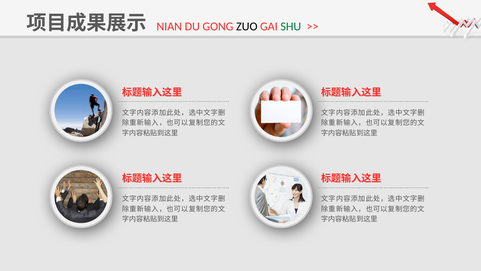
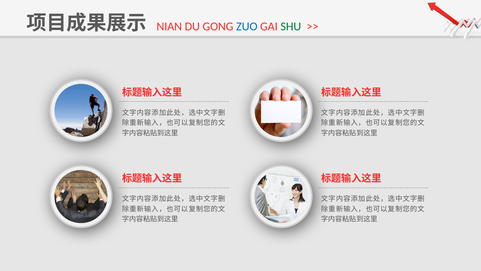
ZUO colour: black -> blue (247, 26)
